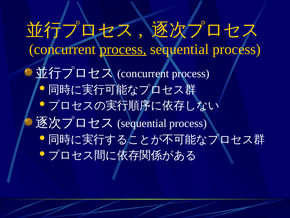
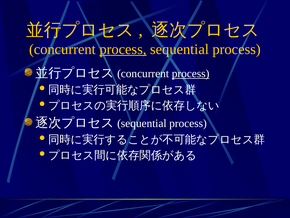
process underline: none -> present (191, 73)
